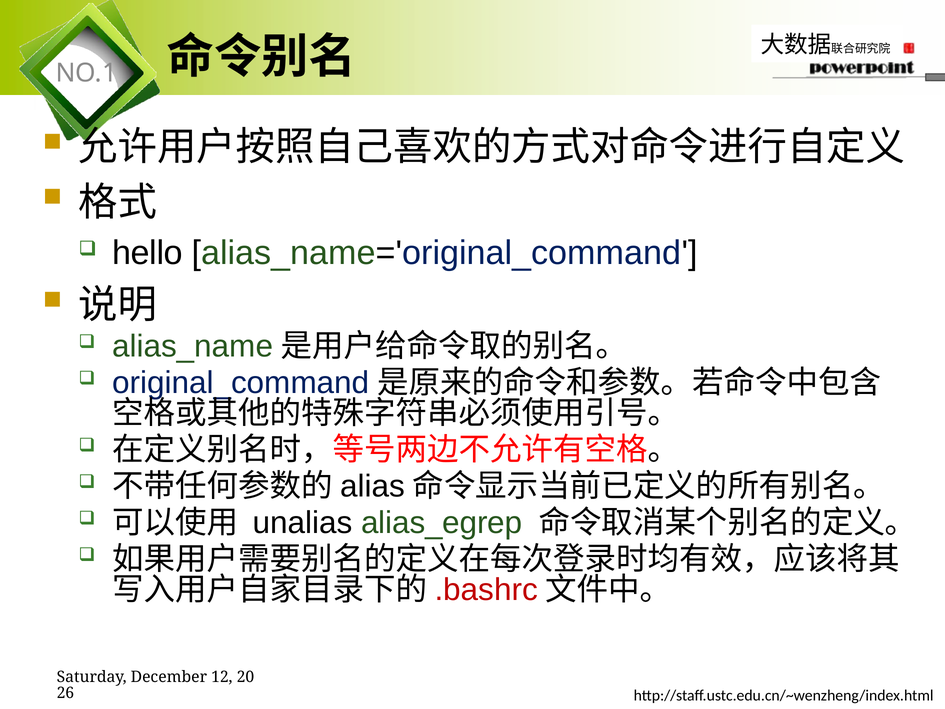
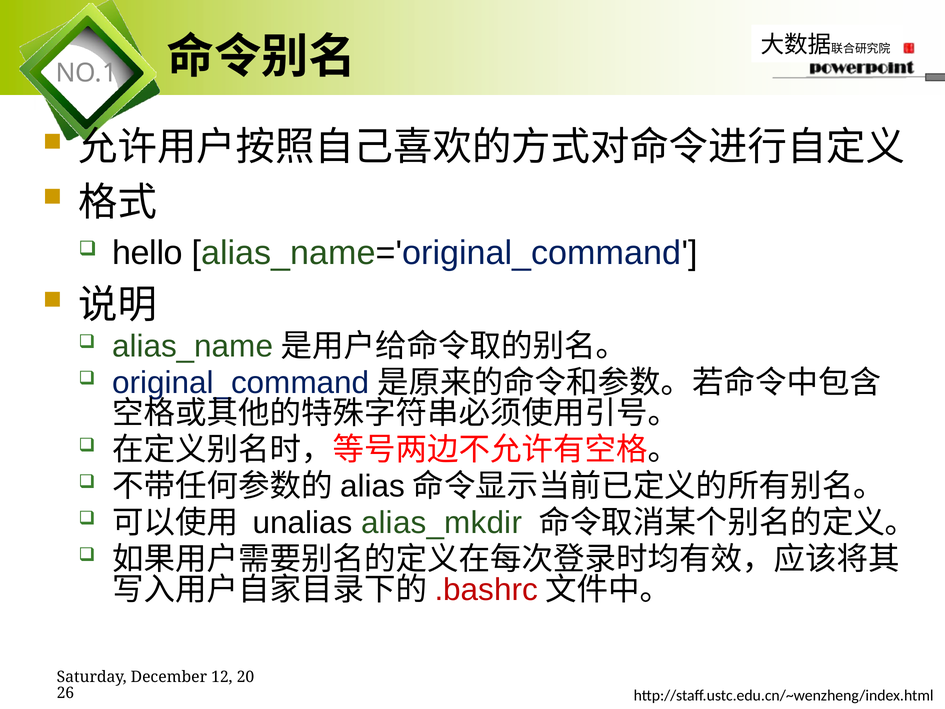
alias_egrep: alias_egrep -> alias_mkdir (442, 523)
